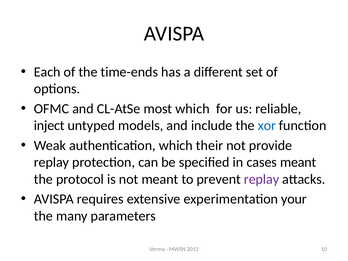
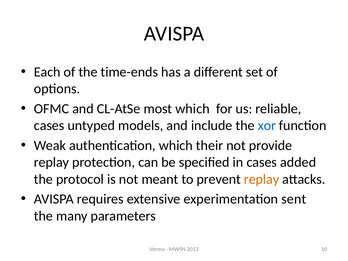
inject: inject -> cases (49, 126)
cases meant: meant -> added (298, 162)
replay colour: purple -> orange (262, 179)
your: your -> sent (294, 199)
